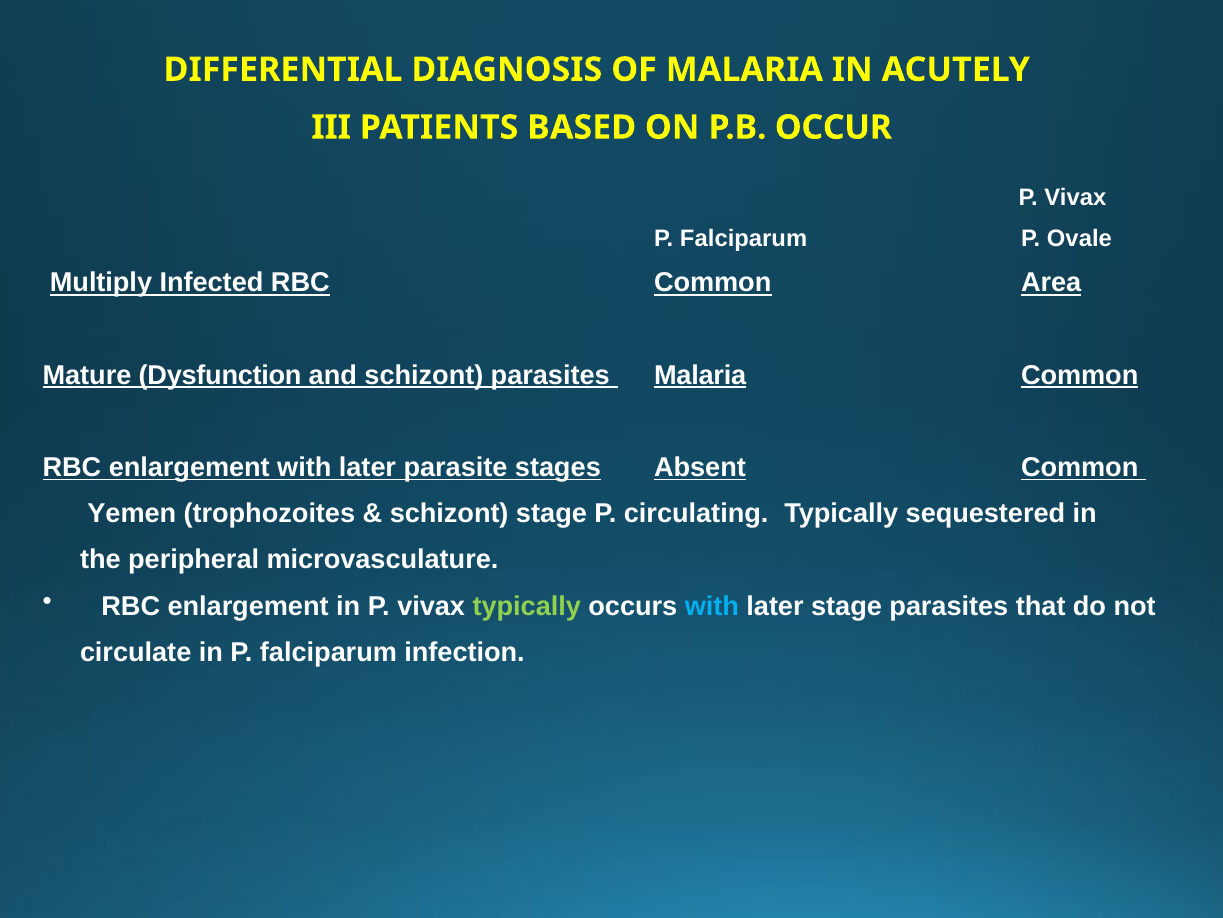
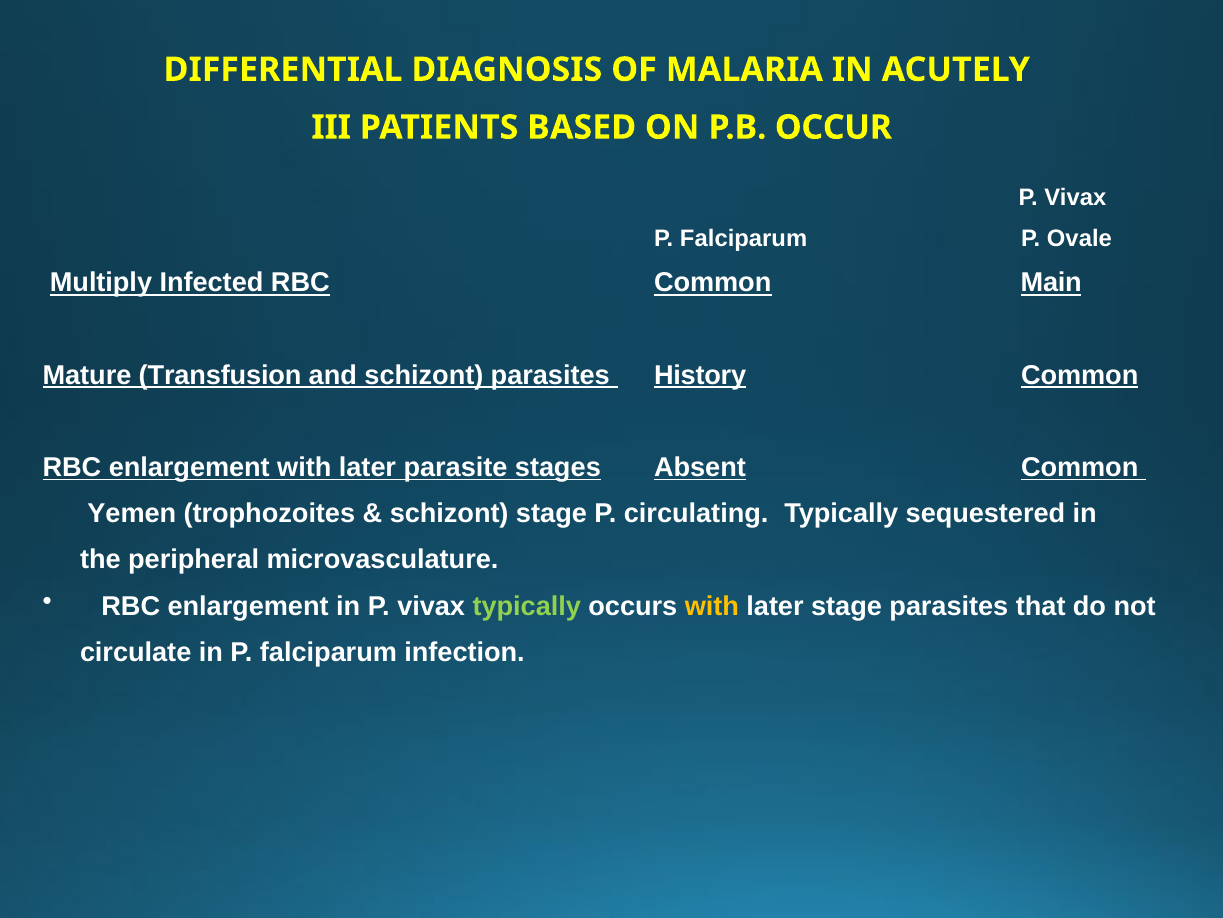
Area: Area -> Main (1051, 282)
Dysfunction: Dysfunction -> Transfusion (220, 375)
parasites Malaria: Malaria -> History (700, 375)
with colour: light blue -> yellow (712, 606)
